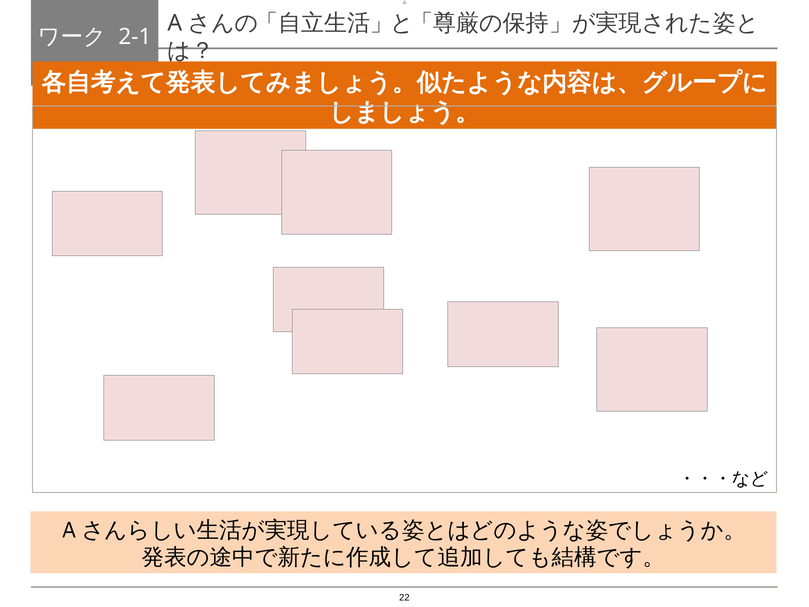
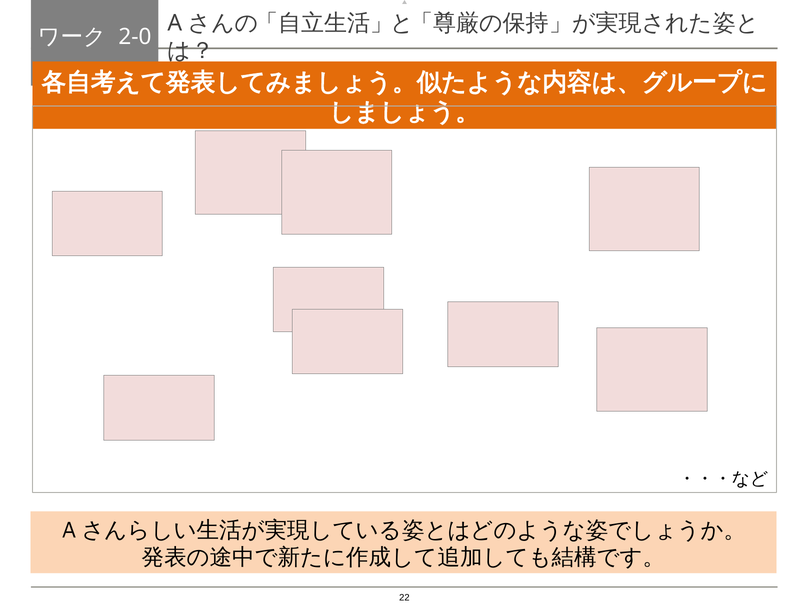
2-1: 2-1 -> 2-0 (135, 37)
